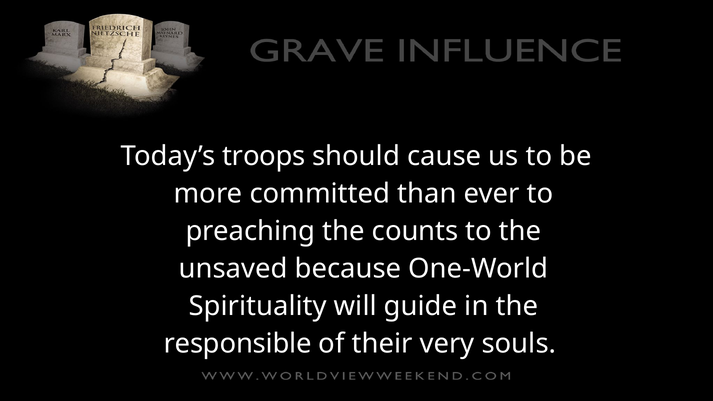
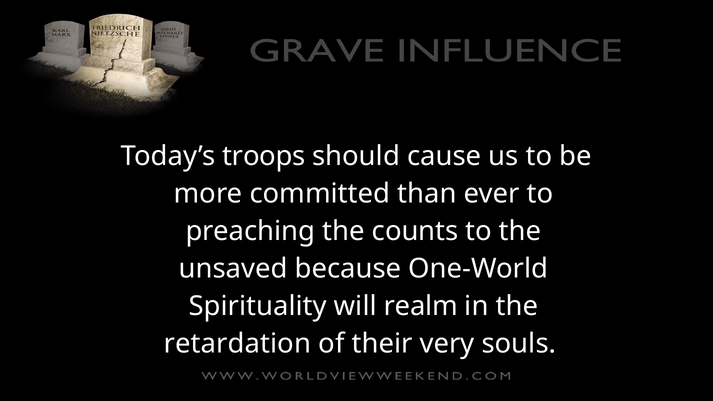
guide: guide -> realm (421, 306)
responsible: responsible -> retardation (237, 344)
